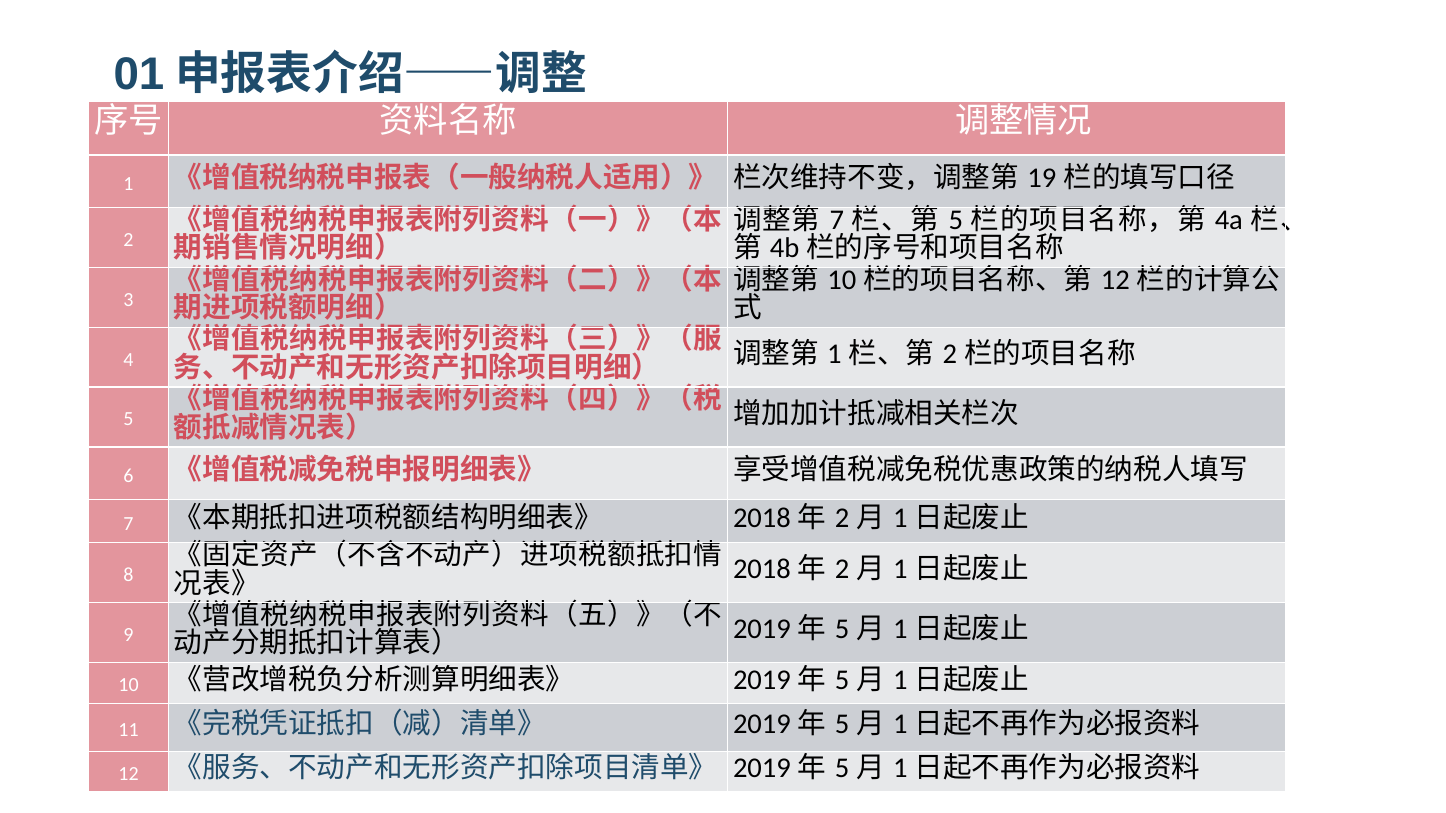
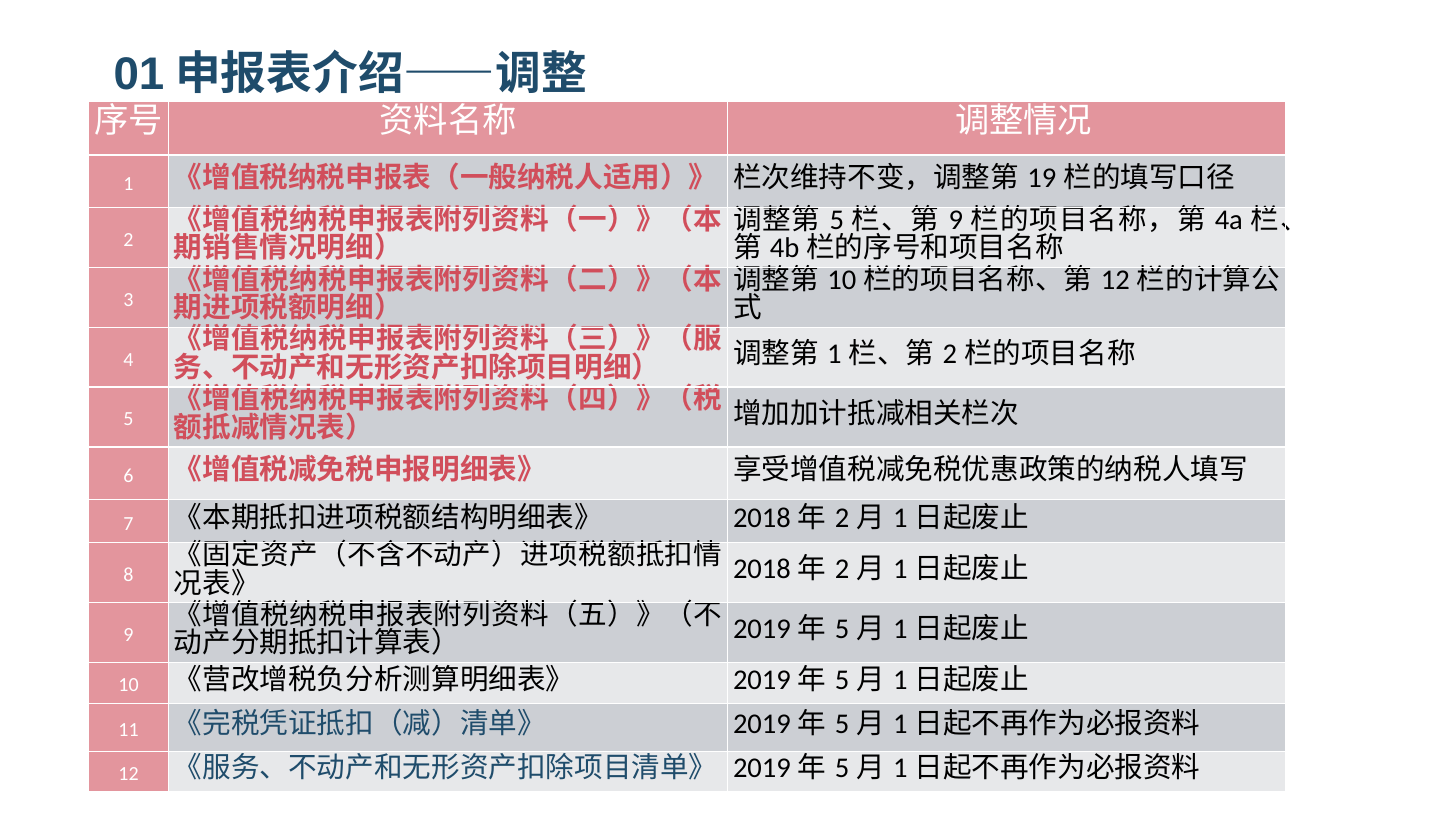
7: 7 -> 5 (837, 220)
5: 5 -> 9 (956, 220)
